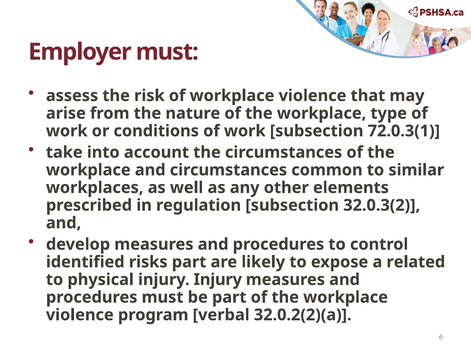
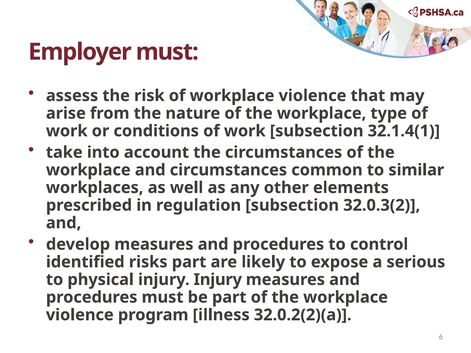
72.0.3(1: 72.0.3(1 -> 32.1.4(1 (404, 131)
related: related -> serious (416, 262)
verbal: verbal -> illness (221, 315)
